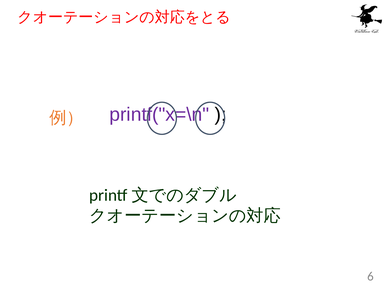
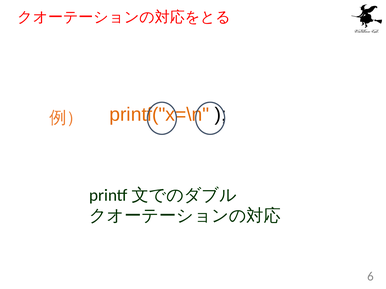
printf("x=\n colour: purple -> orange (159, 115)
